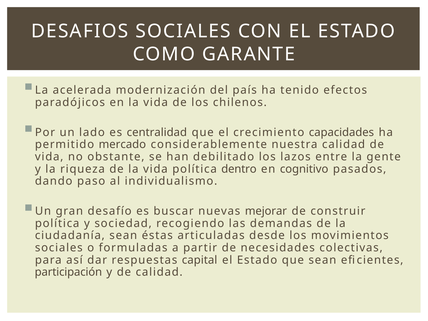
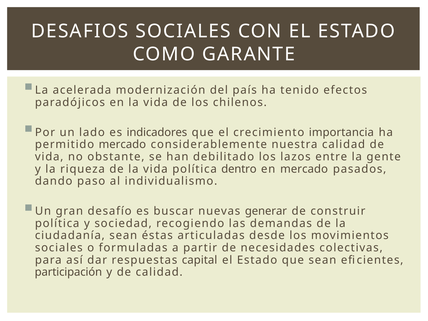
centralidad: centralidad -> indicadores (157, 132)
capacidades: capacidades -> importancia (341, 132)
en cognitivo: cognitivo -> mercado (304, 169)
mejorar: mejorar -> generar (266, 211)
